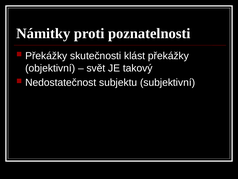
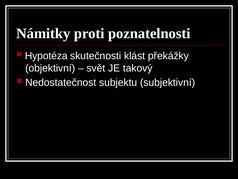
Překážky: Překážky -> Hypotéza (46, 56)
